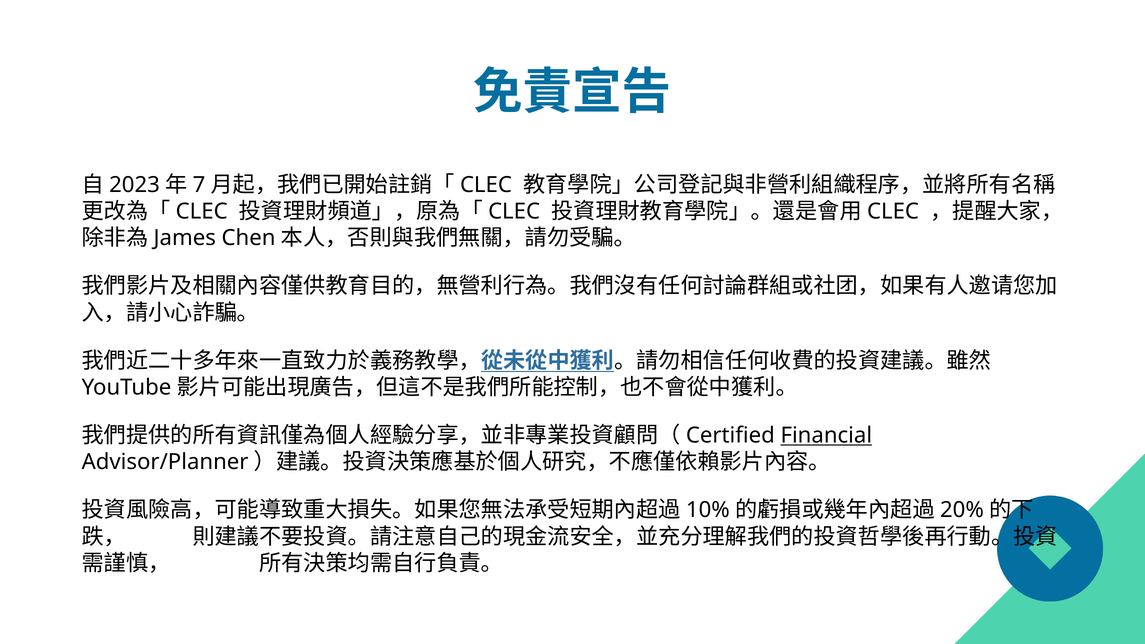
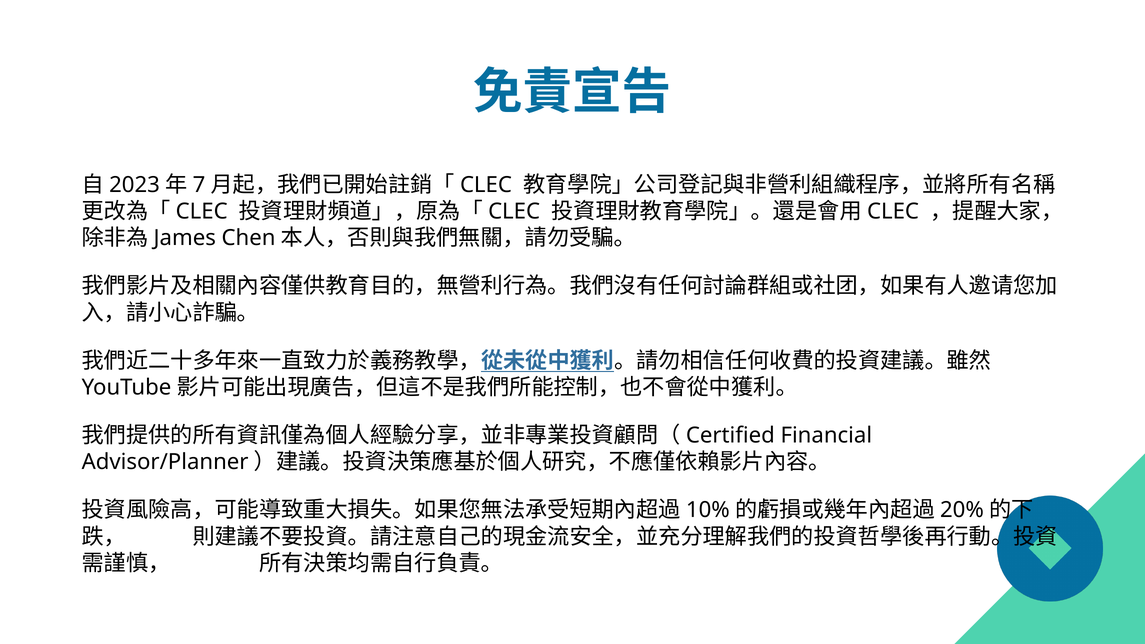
Financial underline: present -> none (826, 435)
